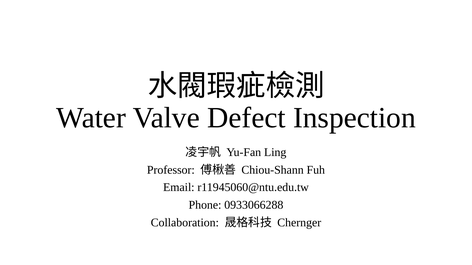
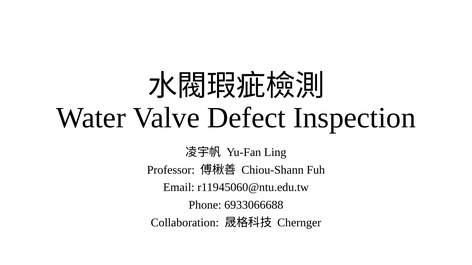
0933066288: 0933066288 -> 6933066688 (254, 205)
